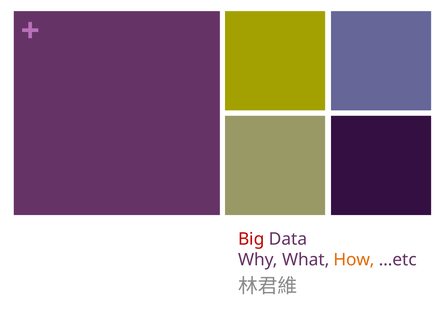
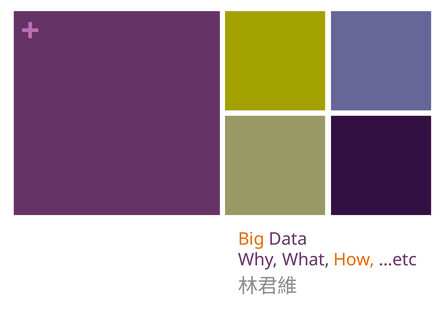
Big colour: red -> orange (251, 239)
